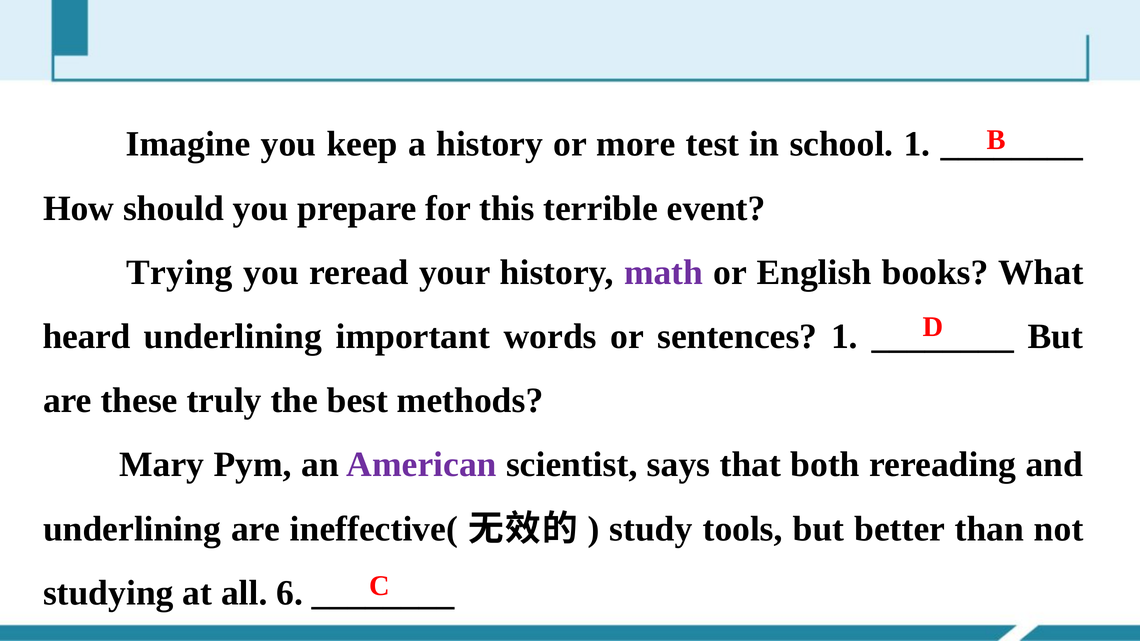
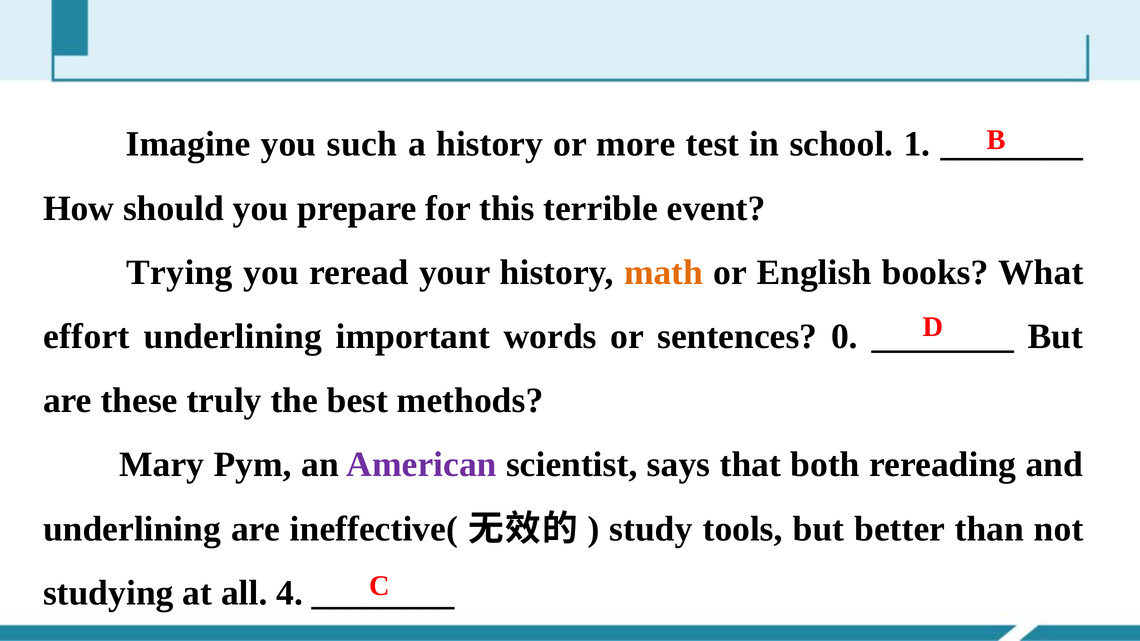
keep: keep -> such (362, 144)
math colour: purple -> orange (664, 273)
heard: heard -> effort (86, 337)
sentences 1: 1 -> 0 (844, 337)
6: 6 -> 4 (290, 593)
